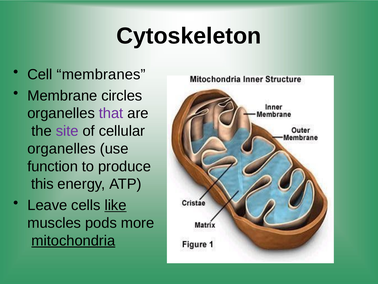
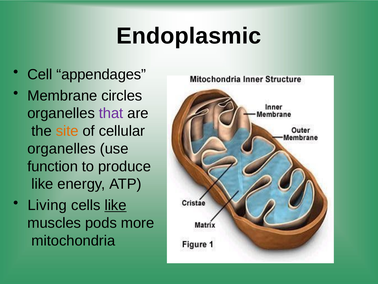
Cytoskeleton: Cytoskeleton -> Endoplasmic (189, 36)
membranes: membranes -> appendages (101, 74)
site colour: purple -> orange (67, 131)
this: this -> like (42, 184)
Leave: Leave -> Living (47, 205)
mitochondria underline: present -> none (73, 240)
